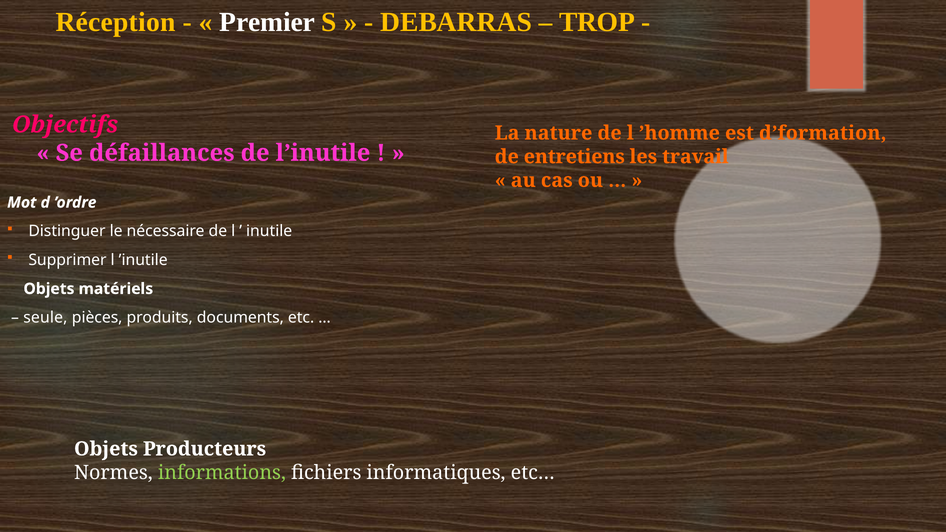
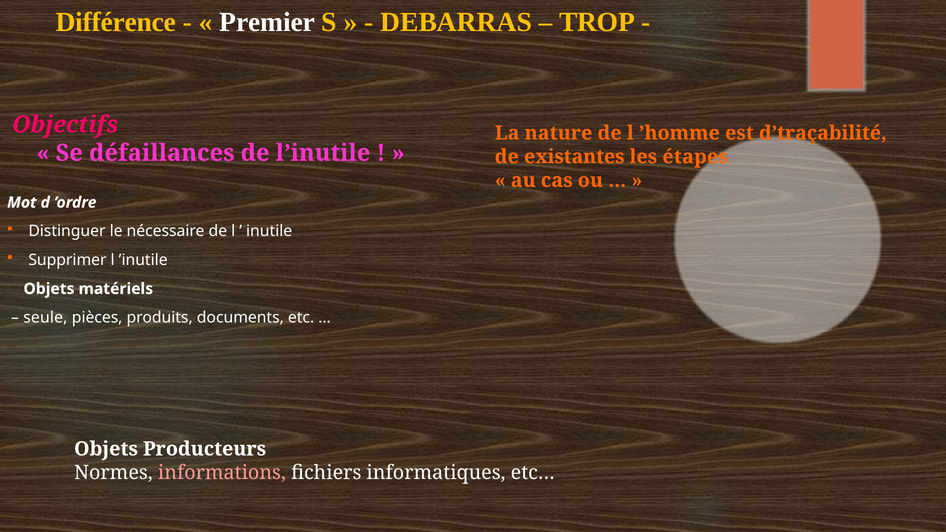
Réception: Réception -> Différence (116, 22)
d’formation: d’formation -> d’traçabilité (823, 133)
entretiens: entretiens -> existantes (574, 157)
travail: travail -> étapes (695, 157)
informations colour: light green -> pink (222, 473)
